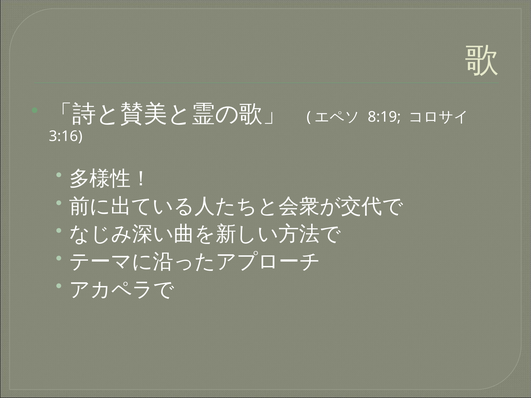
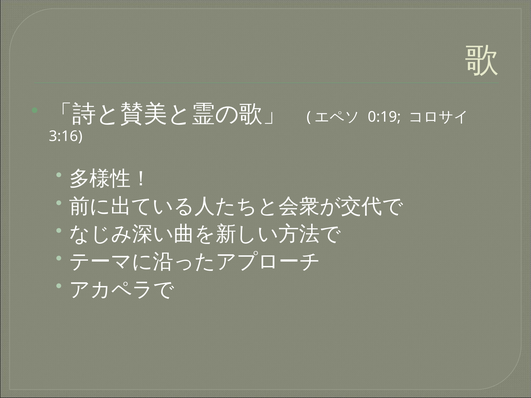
8:19: 8:19 -> 0:19 (384, 117)
